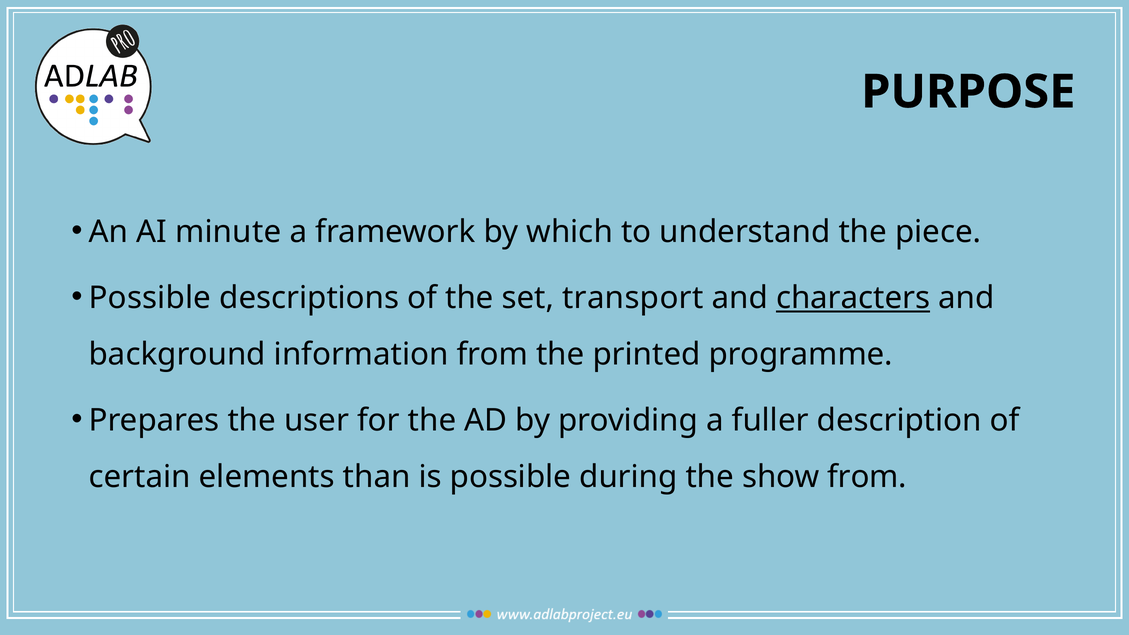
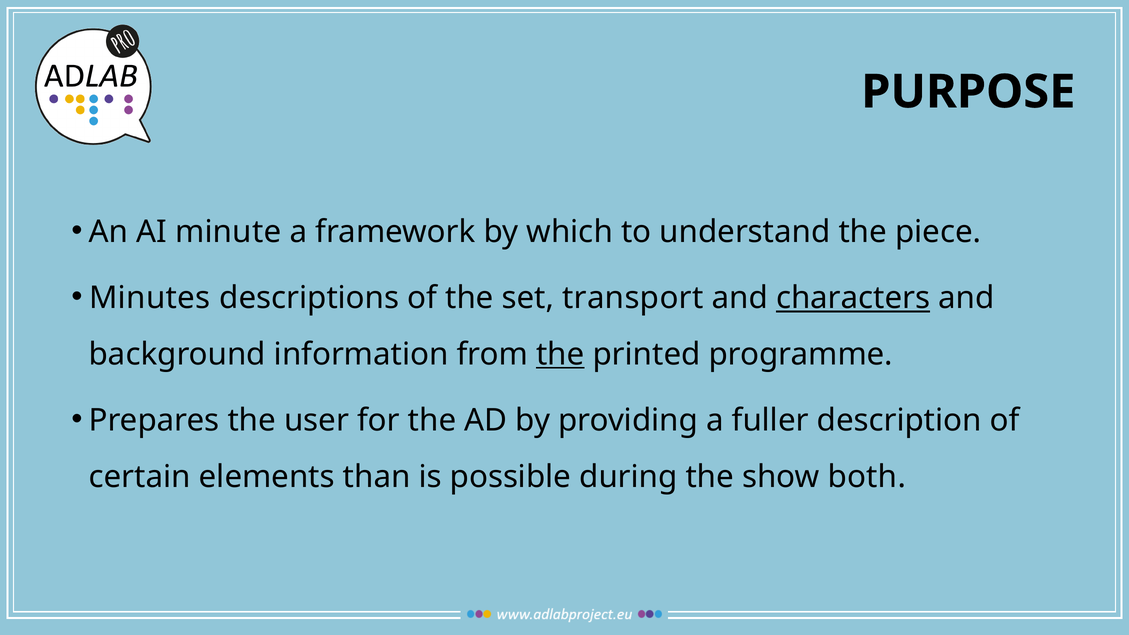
Possible: Possible -> Minutes (150, 298)
the underline: none -> present (560, 354)
show from: from -> both (867, 477)
